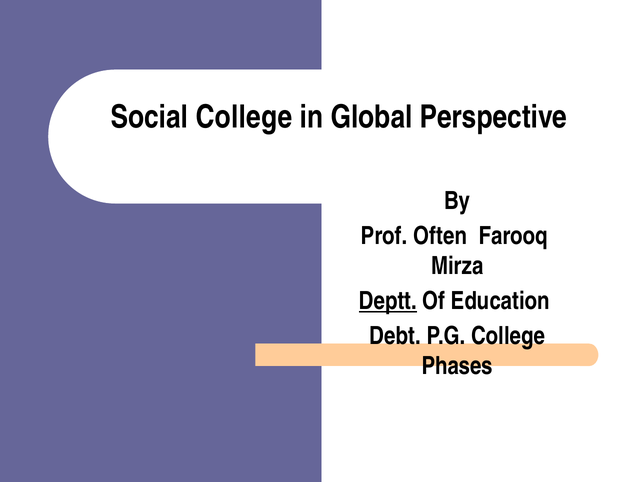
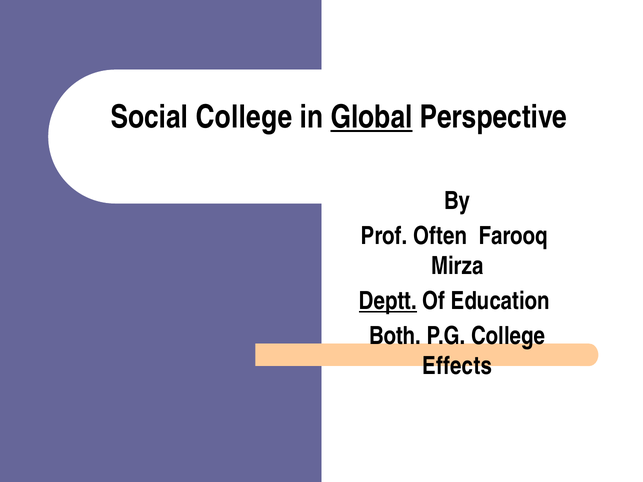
Global underline: none -> present (372, 117)
Debt: Debt -> Both (395, 336)
Phases: Phases -> Effects (457, 366)
